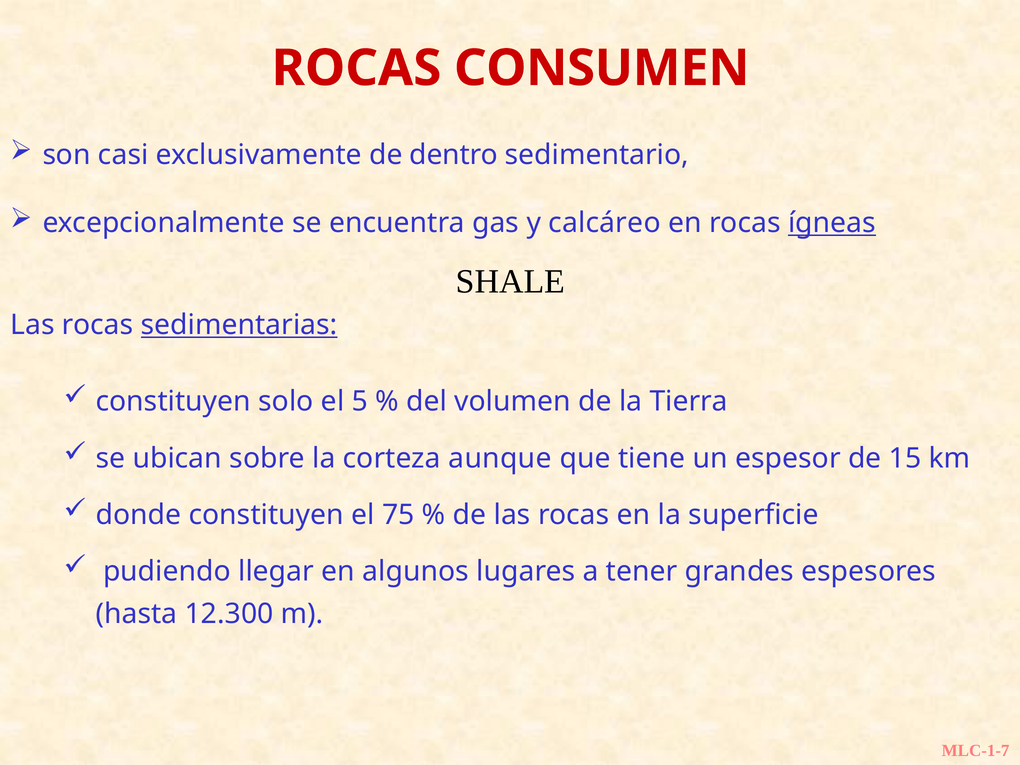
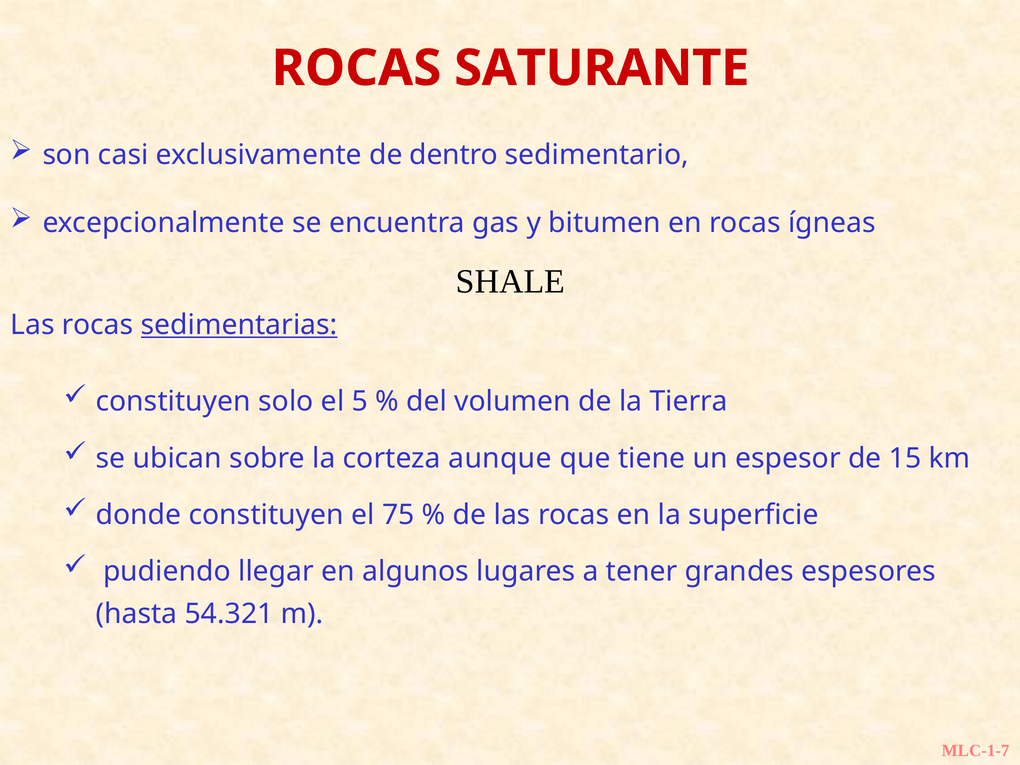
CONSUMEN: CONSUMEN -> SATURANTE (602, 68)
calcáreo: calcáreo -> bitumen (605, 223)
ígneas underline: present -> none (832, 223)
12.300: 12.300 -> 54.321 (229, 614)
